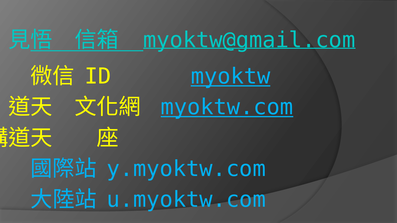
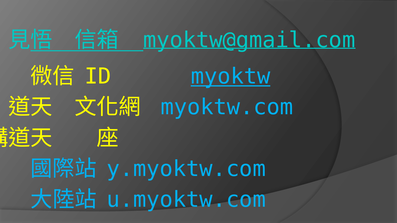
myoktw.com underline: present -> none (227, 107)
